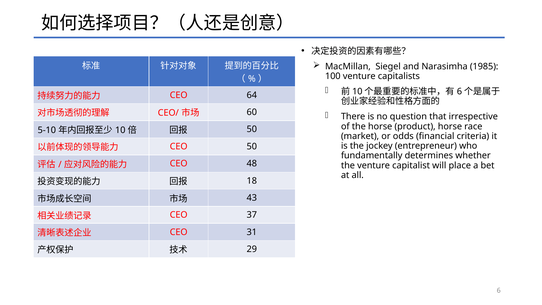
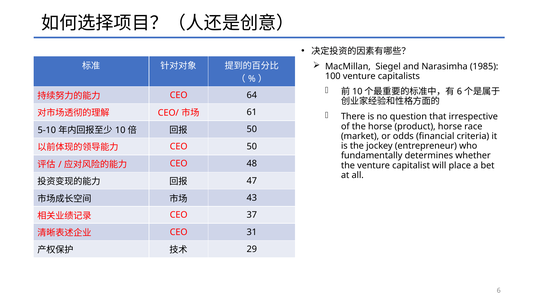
60: 60 -> 61 (252, 112)
18: 18 -> 47 (252, 181)
